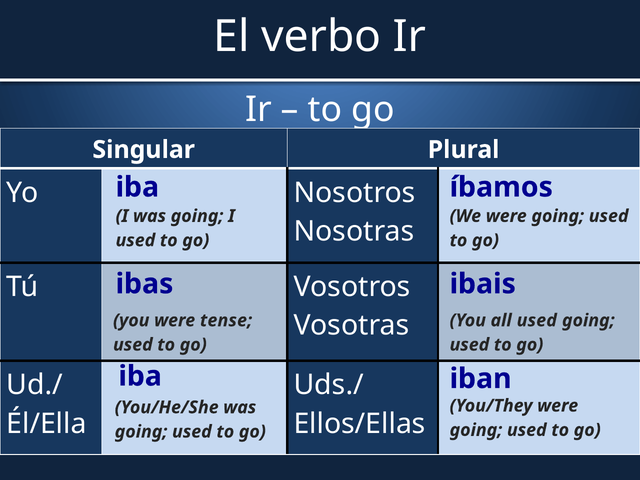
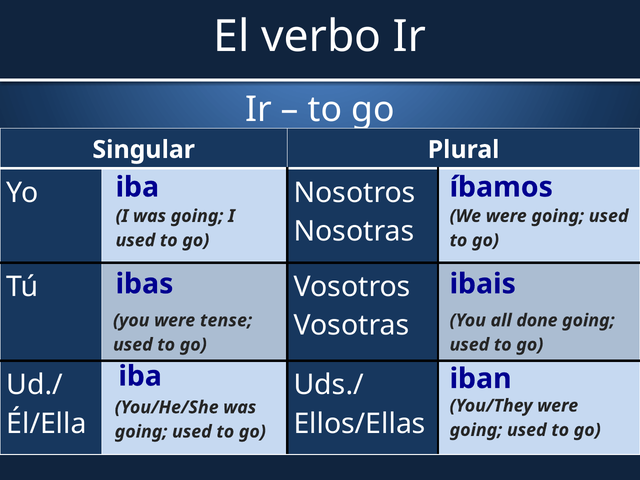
all used: used -> done (537, 320)
